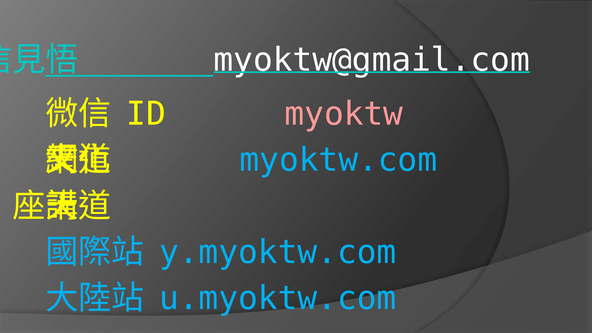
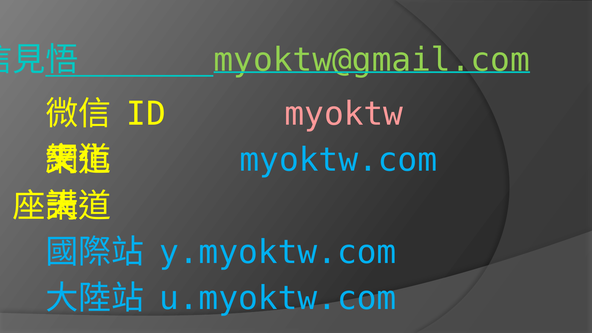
myoktw@gmail.com colour: white -> light green (372, 60)
